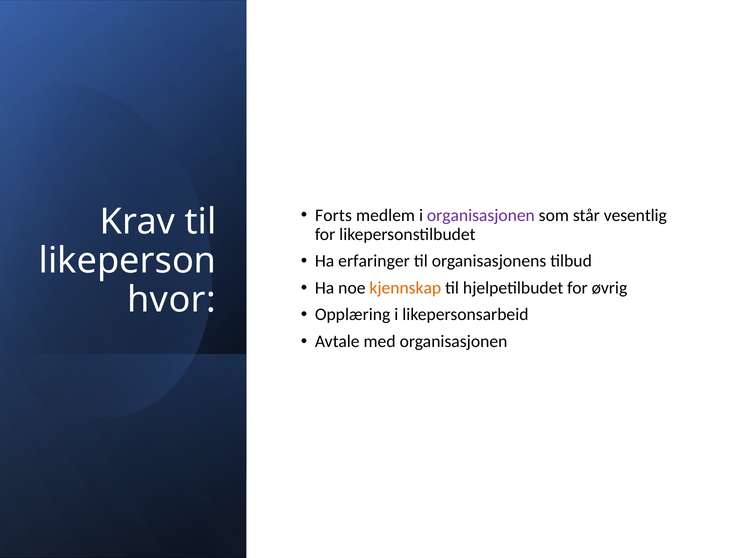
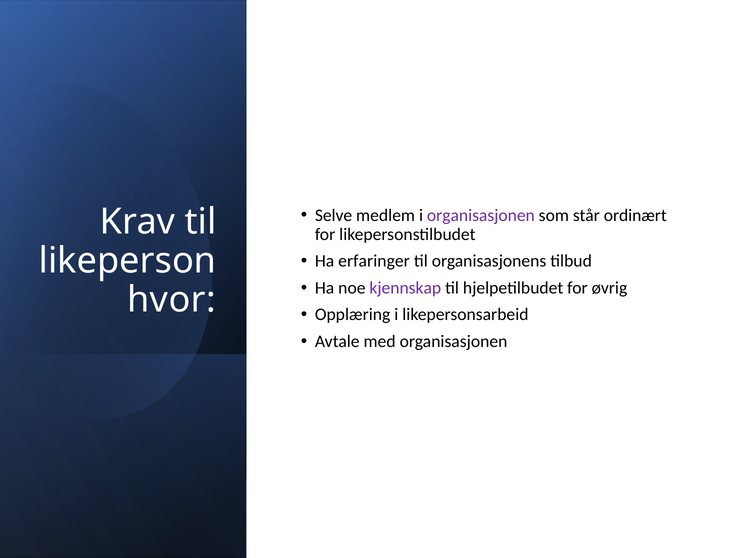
Forts: Forts -> Selve (334, 215)
vesentlig: vesentlig -> ordinært (635, 215)
kjennskap colour: orange -> purple (405, 288)
